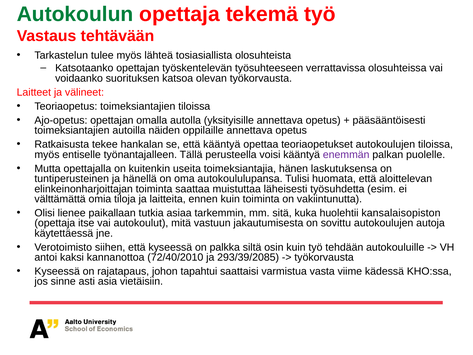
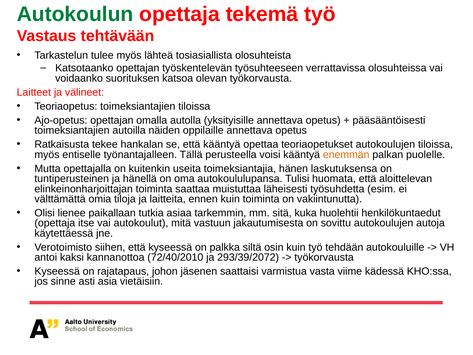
enemmän colour: purple -> orange (346, 155)
kansalaisopiston: kansalaisopiston -> henkilökuntaedut (401, 213)
293/39/2085: 293/39/2085 -> 293/39/2072 (248, 257)
tapahtui: tapahtui -> jäsenen (199, 271)
